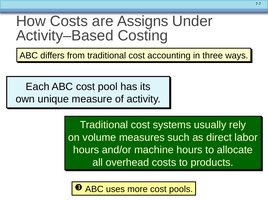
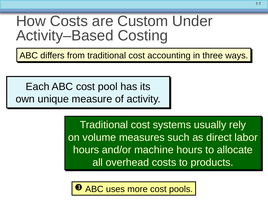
Assigns: Assigns -> Custom (143, 21)
